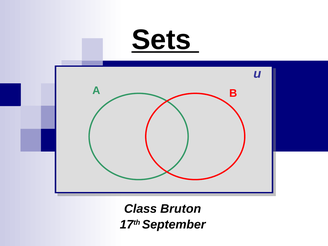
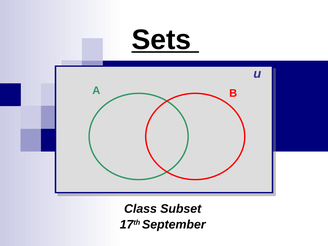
Bruton: Bruton -> Subset (181, 209)
